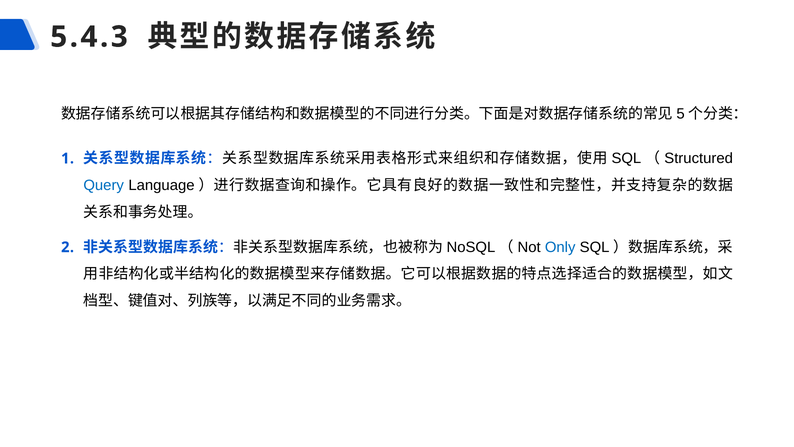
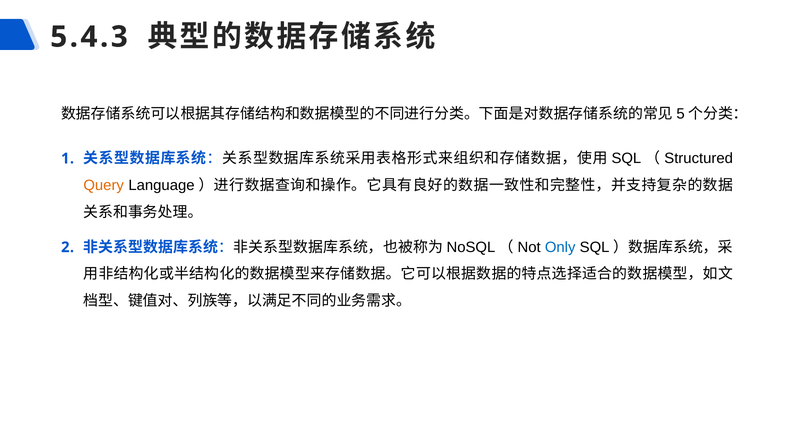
Query colour: blue -> orange (104, 185)
